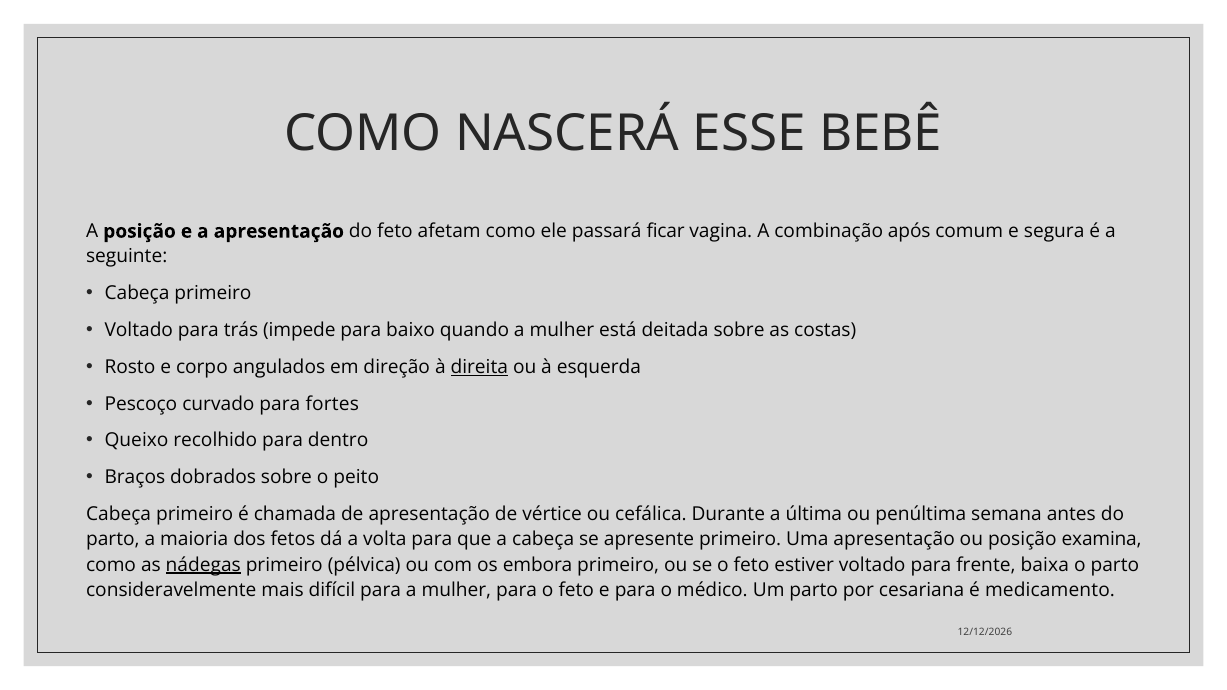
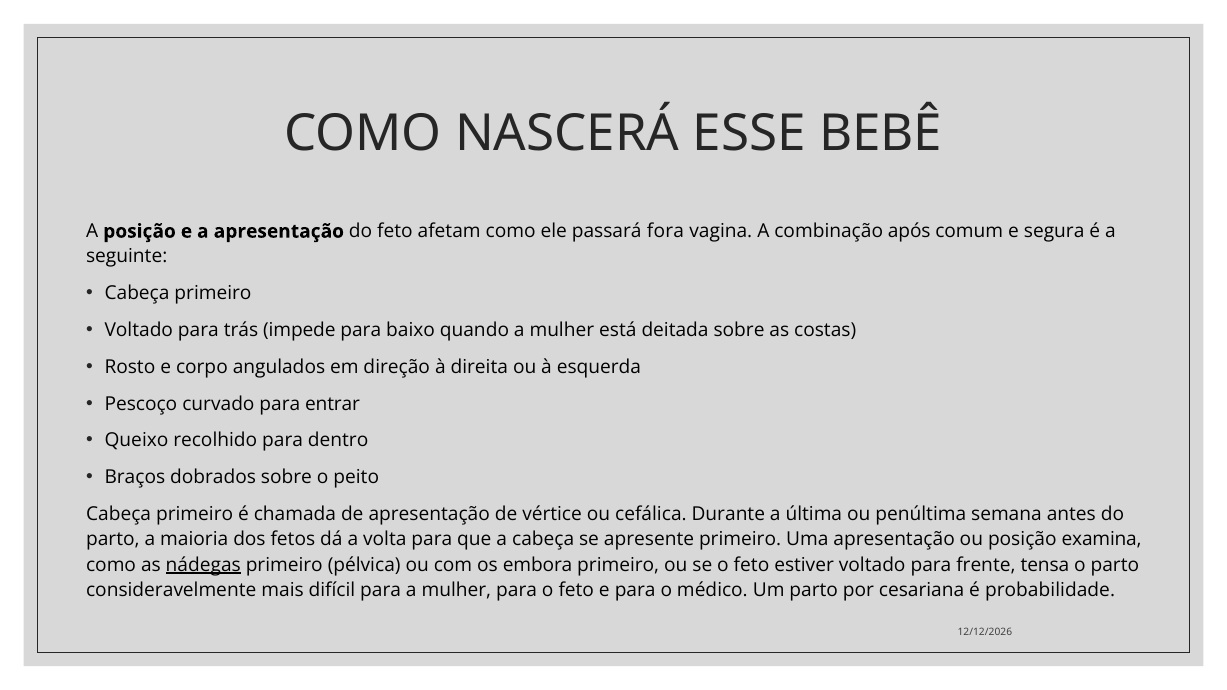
ficar: ficar -> fora (665, 231)
direita underline: present -> none (479, 367)
fortes: fortes -> entrar (333, 404)
baixa: baixa -> tensa (1045, 565)
medicamento: medicamento -> probabilidade (1050, 590)
